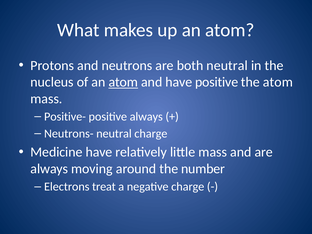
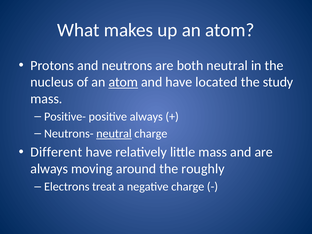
have positive: positive -> located (217, 82)
the atom: atom -> study (278, 82)
neutral underline: none -> present (114, 134)
Medicine: Medicine -> Different (56, 152)
number: number -> roughly (203, 169)
